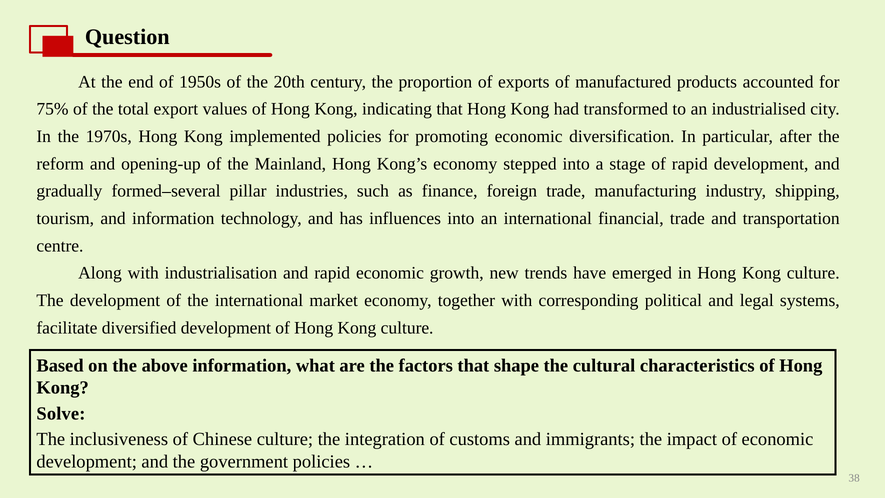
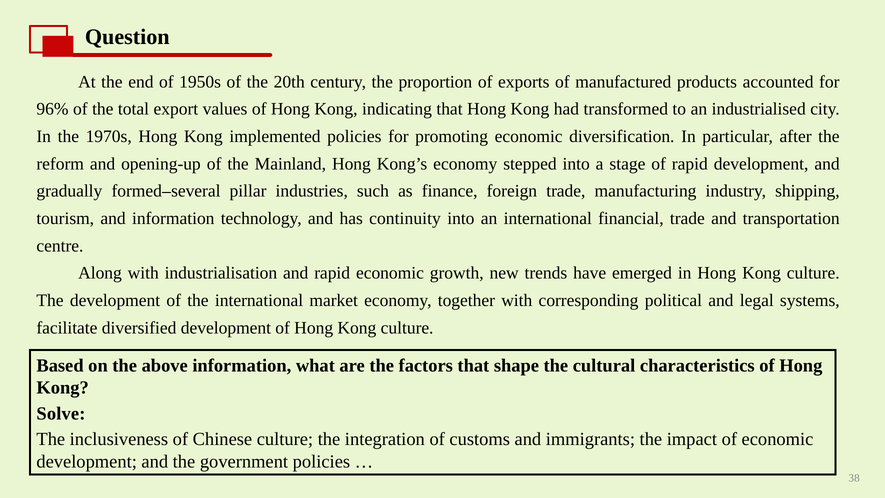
75%: 75% -> 96% (52, 109)
influences: influences -> continuity (405, 218)
